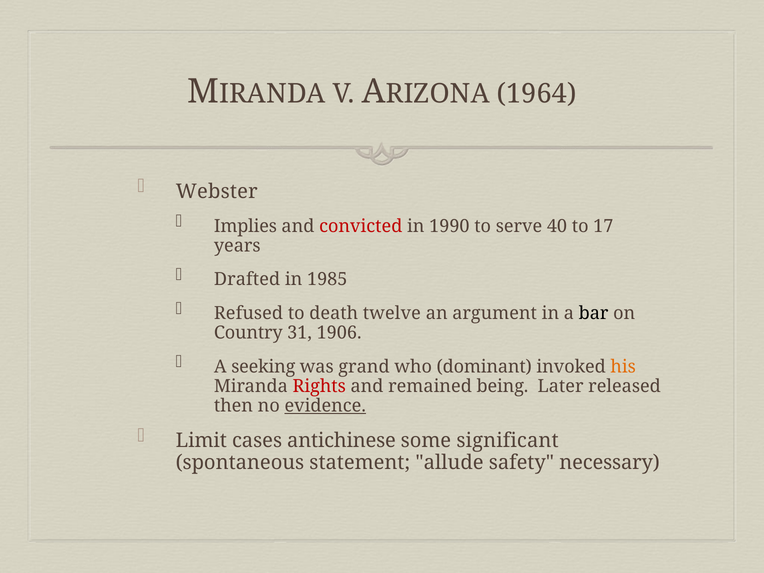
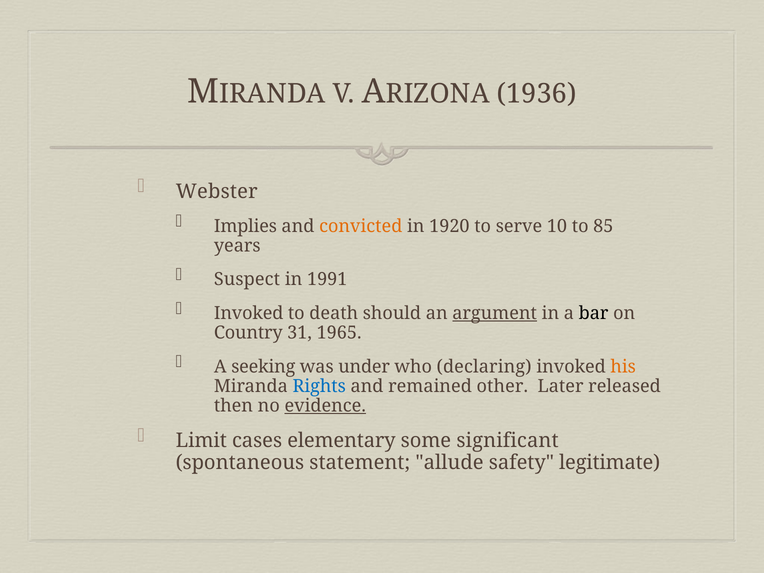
1964: 1964 -> 1936 (537, 94)
convicted colour: red -> orange (361, 226)
1990: 1990 -> 1920 (449, 226)
40: 40 -> 10 (557, 226)
17: 17 -> 85 (603, 226)
Drafted: Drafted -> Suspect (247, 279)
1985: 1985 -> 1991 (327, 279)
Refused: Refused -> Invoked (249, 313)
twelve: twelve -> should (392, 313)
argument underline: none -> present (495, 313)
1906: 1906 -> 1965 (339, 333)
grand: grand -> under (364, 367)
dominant: dominant -> declaring (484, 367)
Rights colour: red -> blue (319, 386)
being: being -> other (502, 386)
antichinese: antichinese -> elementary (341, 441)
necessary: necessary -> legitimate (610, 463)
